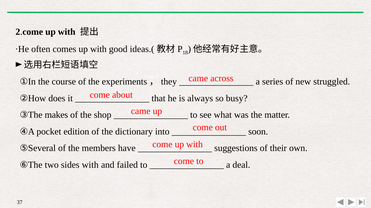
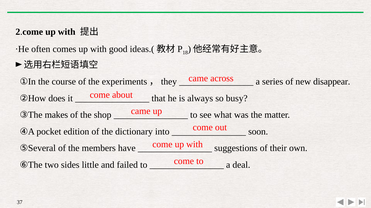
struggled: struggled -> disappear (332, 82)
sides with: with -> little (90, 165)
